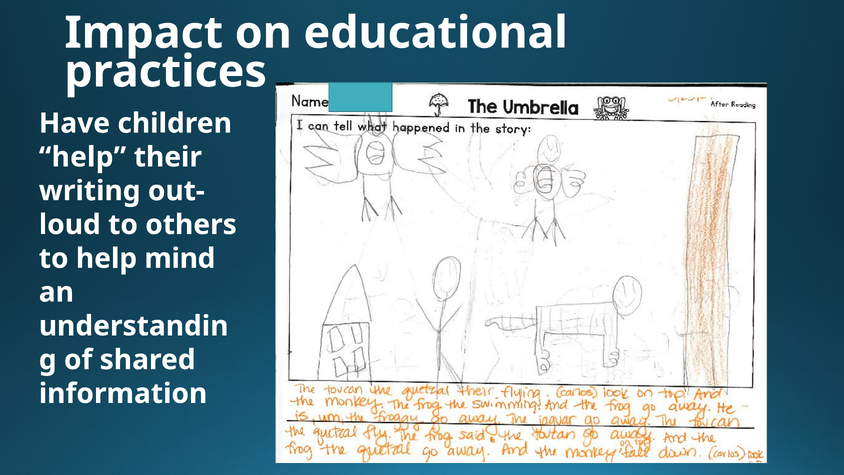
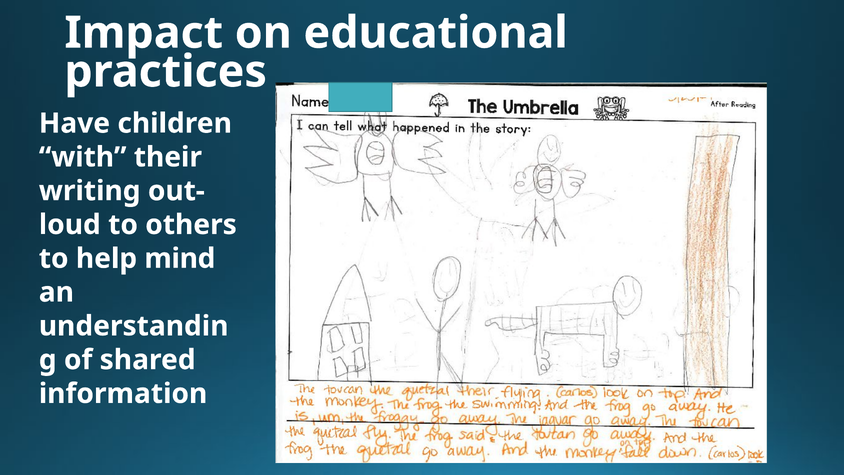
help: help -> with (83, 157)
